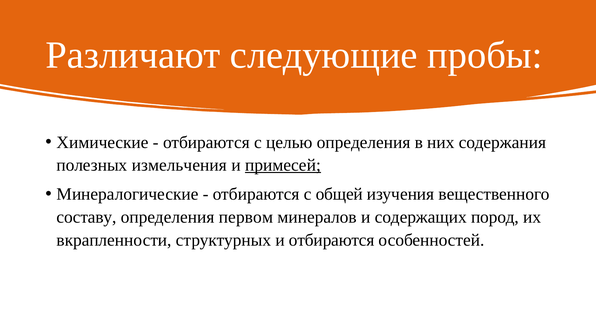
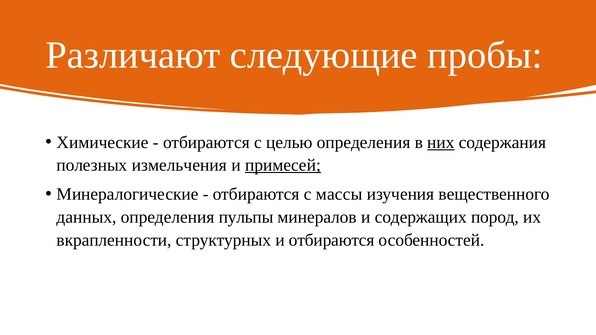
них underline: none -> present (441, 142)
общей: общей -> массы (339, 194)
составу: составу -> данных (87, 217)
первом: первом -> пульпы (246, 217)
